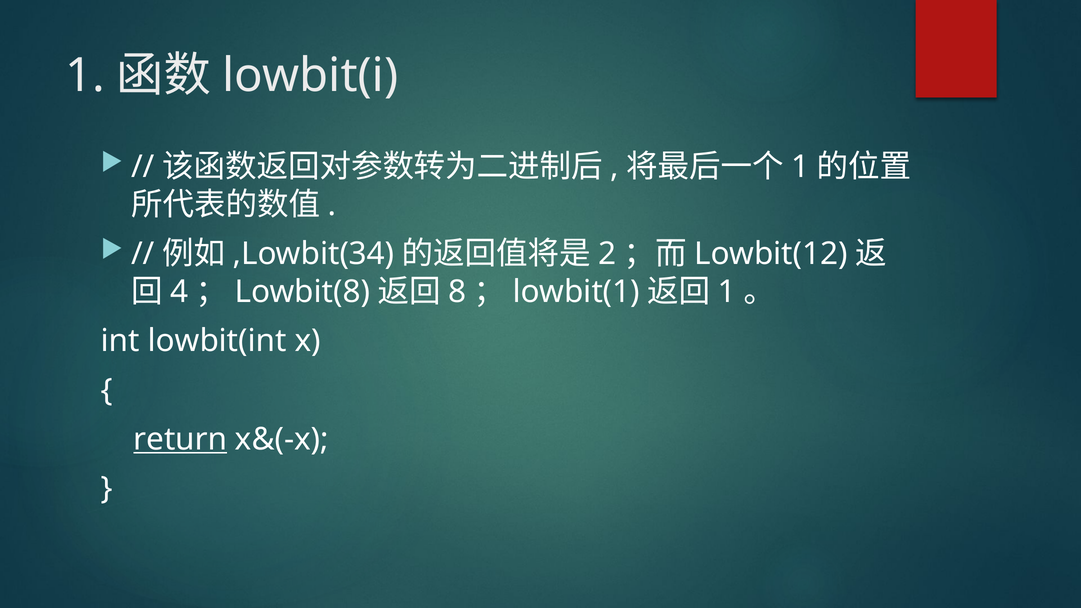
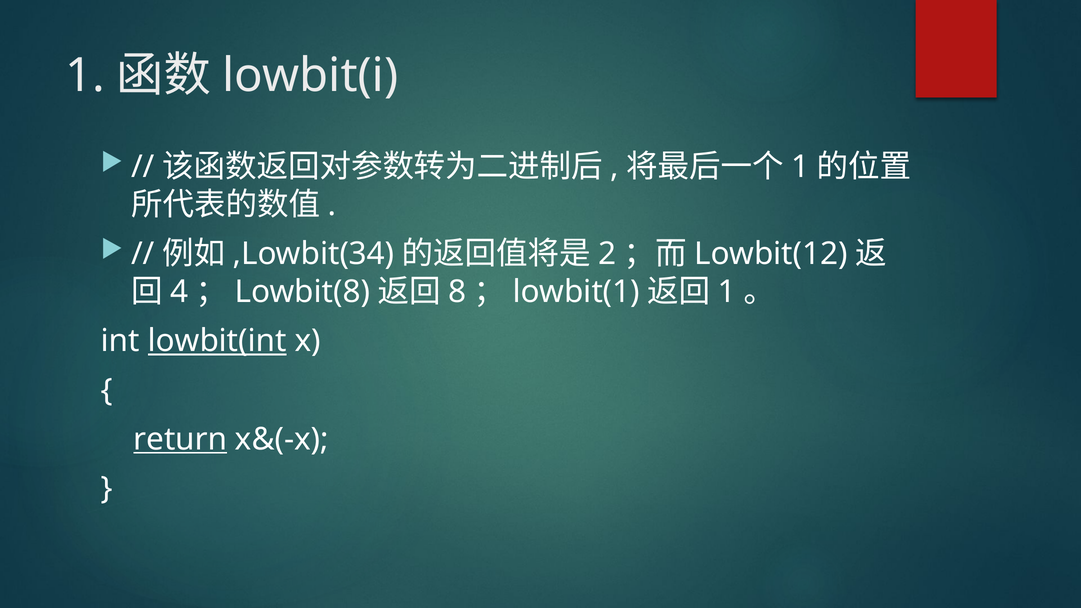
lowbit(int underline: none -> present (217, 341)
